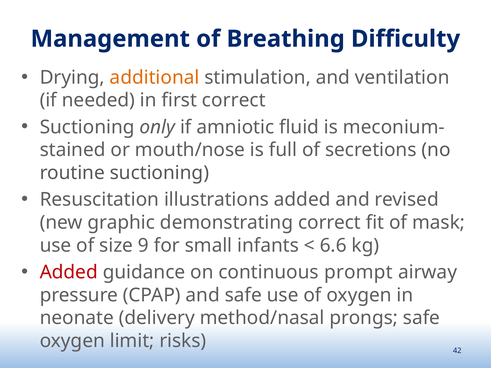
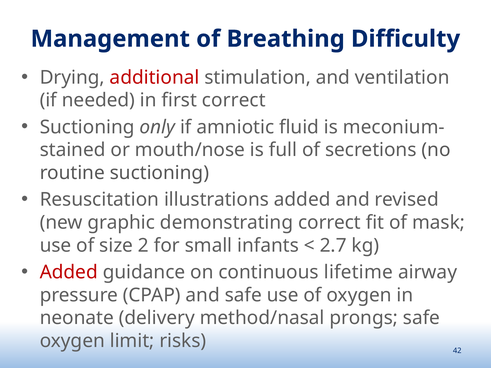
additional colour: orange -> red (155, 77)
9: 9 -> 2 (143, 246)
6.6: 6.6 -> 2.7 (333, 246)
prompt: prompt -> lifetime (358, 272)
